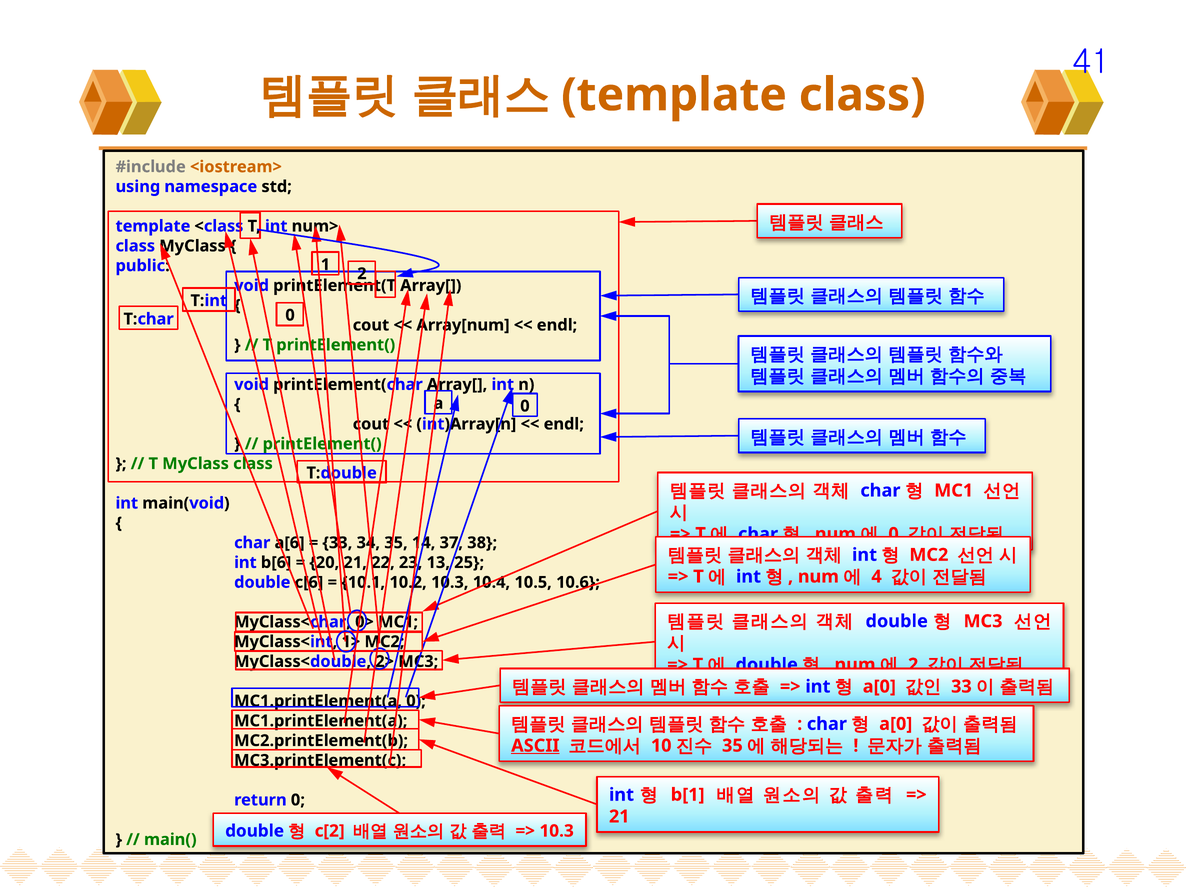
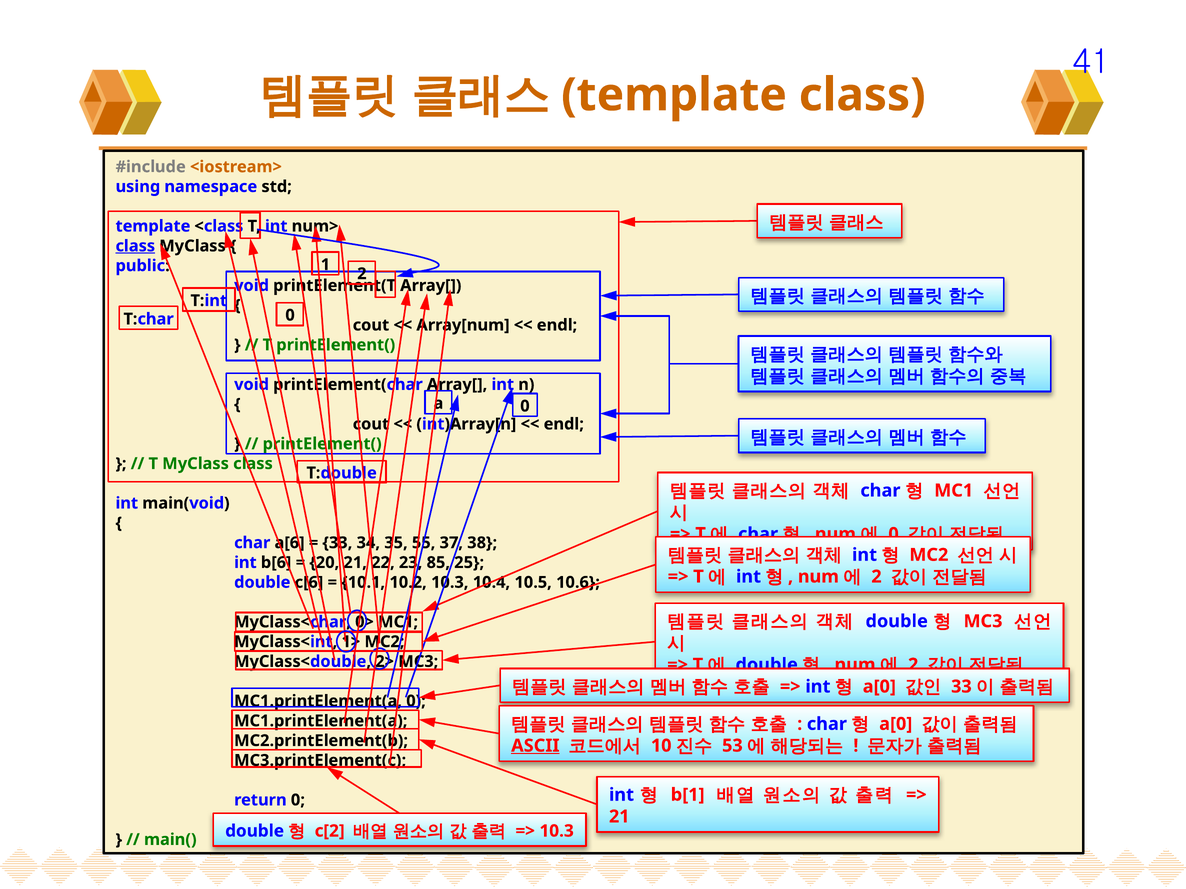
class underline: none -> present (135, 246)
14: 14 -> 55 (424, 543)
13: 13 -> 85 (438, 563)
4: 4 -> 2 (877, 577)
35: 35 -> 53 (732, 746)
